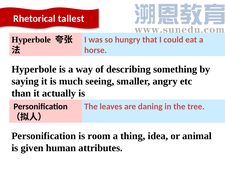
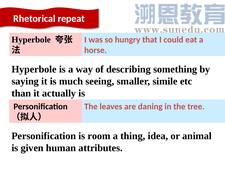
tallest: tallest -> repeat (71, 19)
angry: angry -> simile (165, 81)
